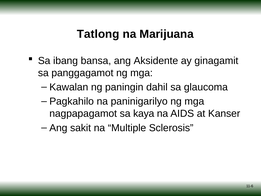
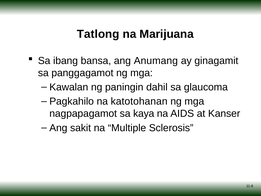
Aksidente: Aksidente -> Anumang (156, 61)
paninigarilyo: paninigarilyo -> katotohanan (139, 101)
